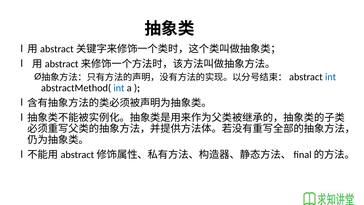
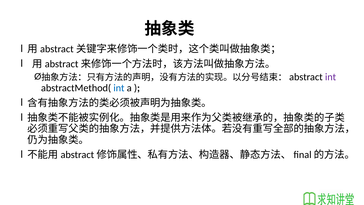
int colour: blue -> purple (331, 77)
